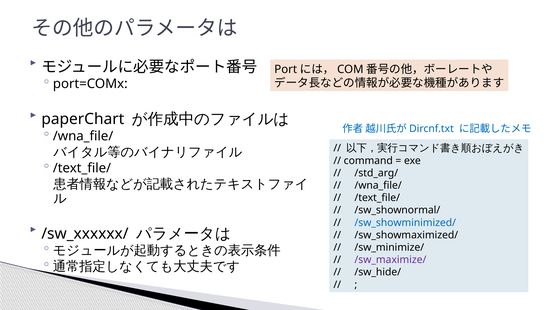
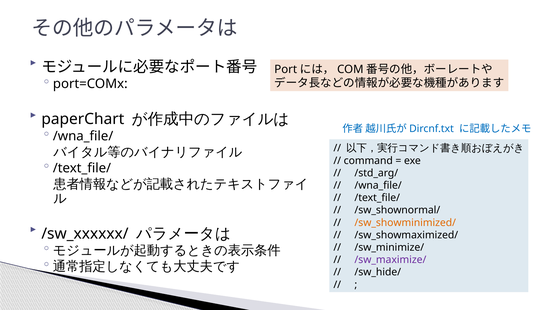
/sw_showminimized/ colour: blue -> orange (405, 223)
